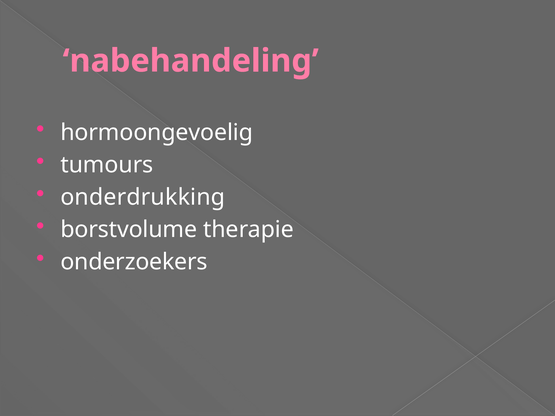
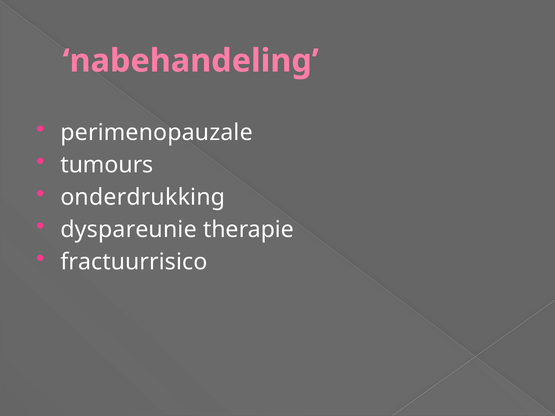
hormoongevoelig: hormoongevoelig -> perimenopauzale (157, 132)
borstvolume: borstvolume -> dyspareunie (129, 230)
onderzoekers: onderzoekers -> fractuurrisico (134, 262)
